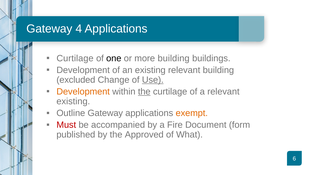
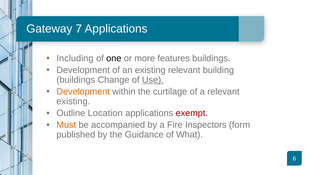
4: 4 -> 7 (79, 29)
Curtilage: Curtilage -> Including (75, 58)
more building: building -> features (174, 58)
excluded: excluded -> buildings (76, 80)
the underline: present -> none (144, 92)
Outline Gateway: Gateway -> Location (105, 113)
exempt colour: orange -> red (192, 113)
Must colour: red -> orange (66, 125)
Document: Document -> Inspectors (206, 125)
Approved: Approved -> Guidance (144, 135)
